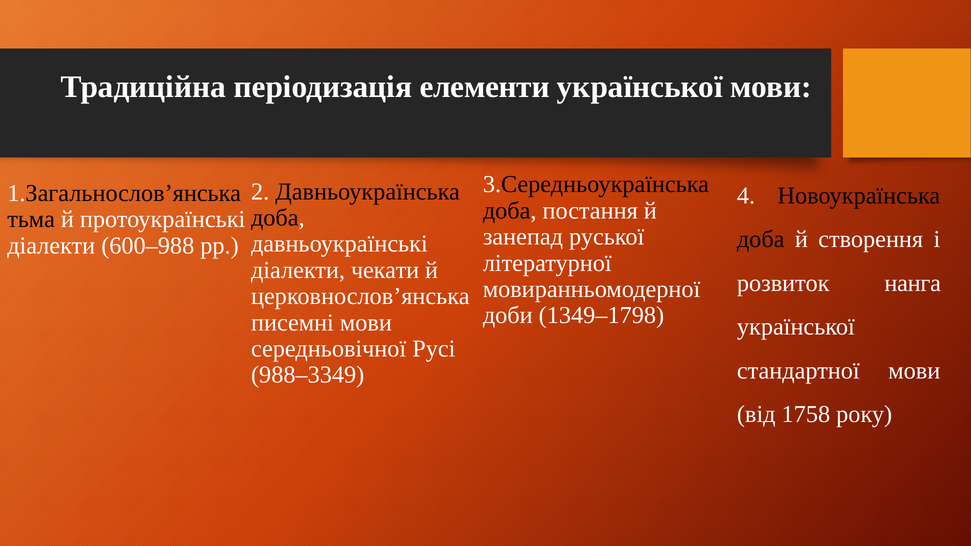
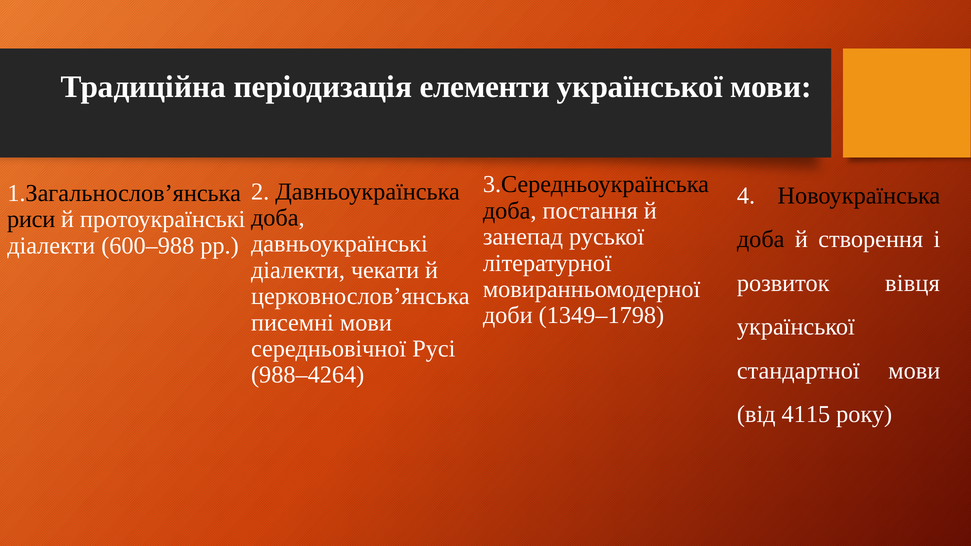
тьма: тьма -> риси (31, 219)
нанга: нанга -> вівця (912, 283)
988–3349: 988–3349 -> 988–4264 (308, 375)
1758: 1758 -> 4115 (806, 414)
